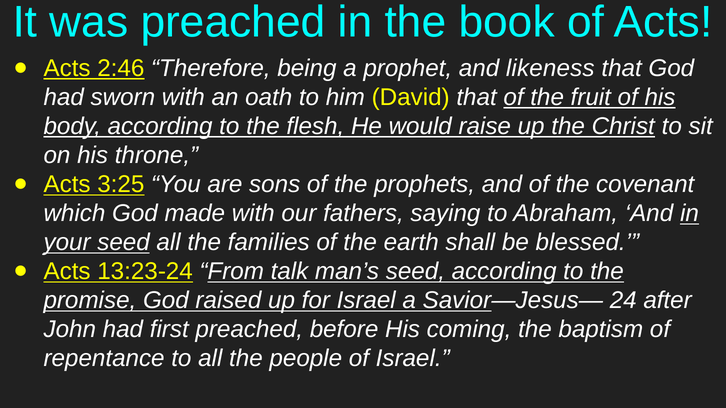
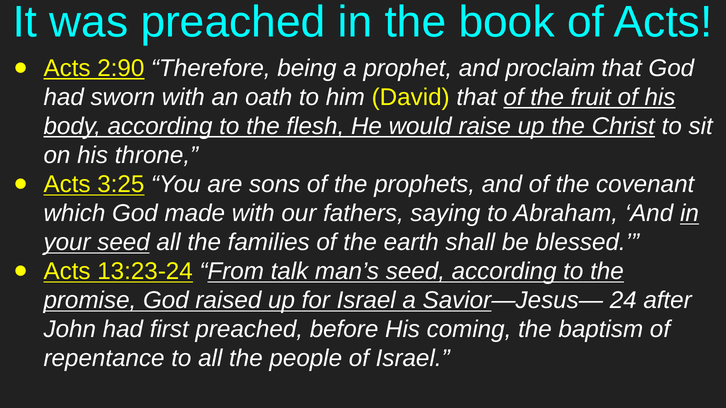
2:46: 2:46 -> 2:90 (121, 68)
likeness: likeness -> proclaim (550, 68)
